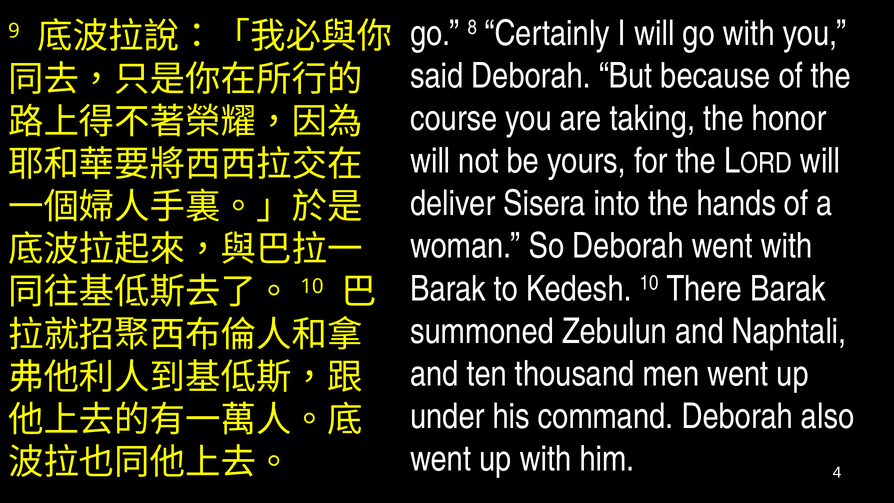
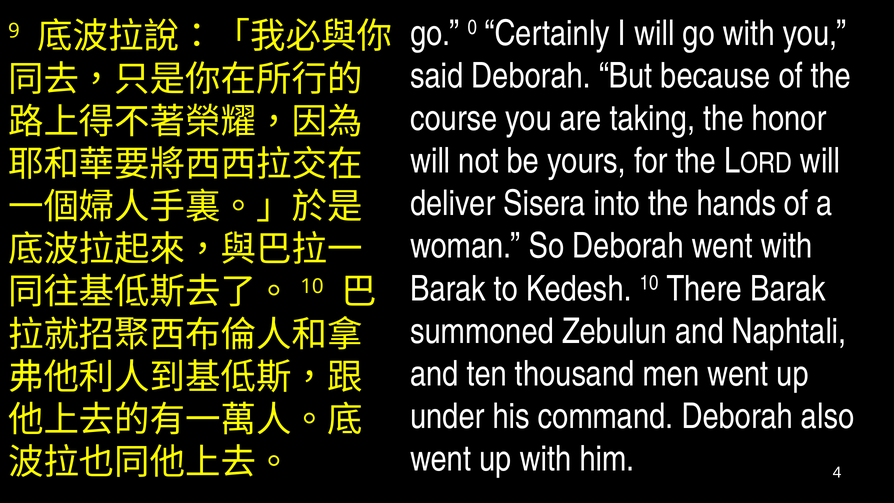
8: 8 -> 0 (472, 28)
